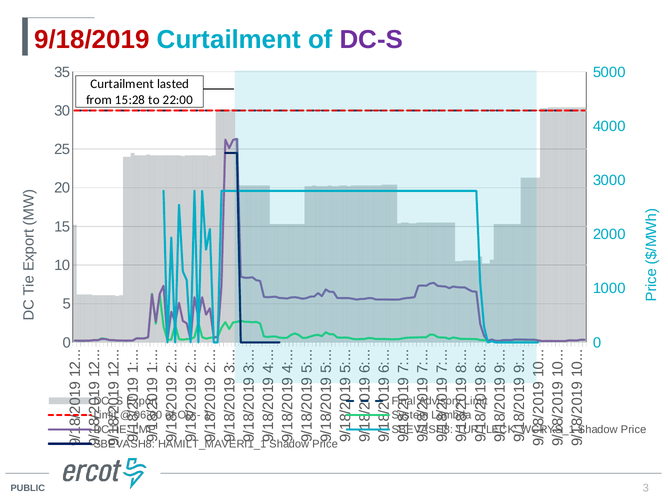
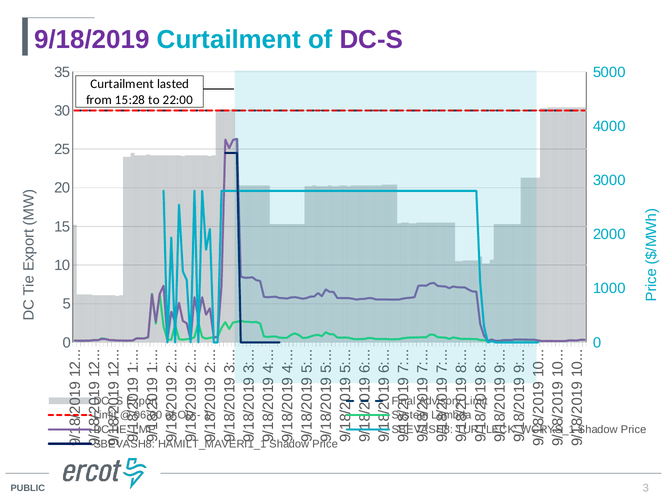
9/18/2019 colour: red -> purple (92, 40)
